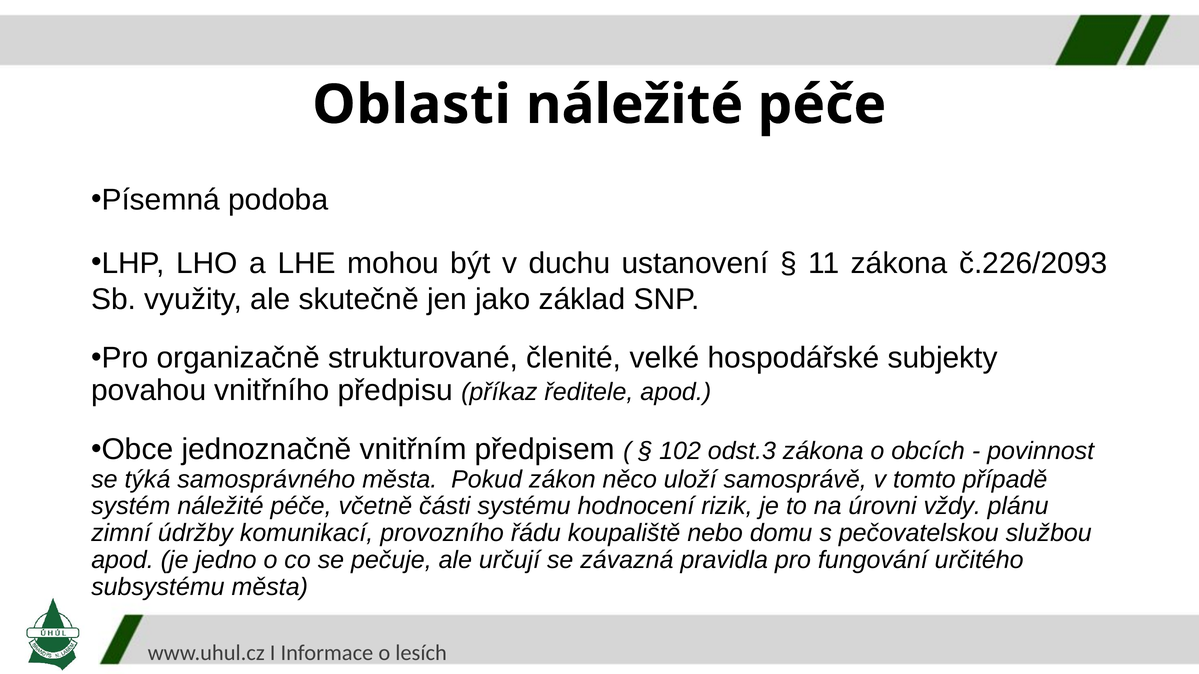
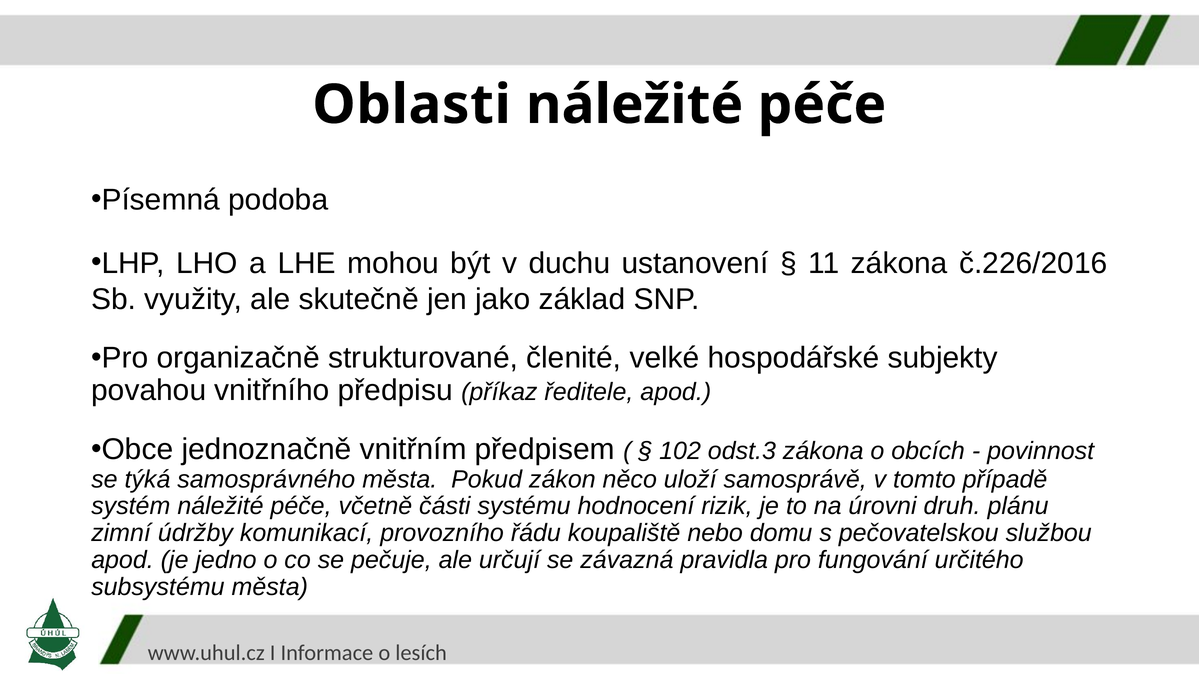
č.226/2093: č.226/2093 -> č.226/2016 (1033, 263)
vždy: vždy -> druh (952, 507)
